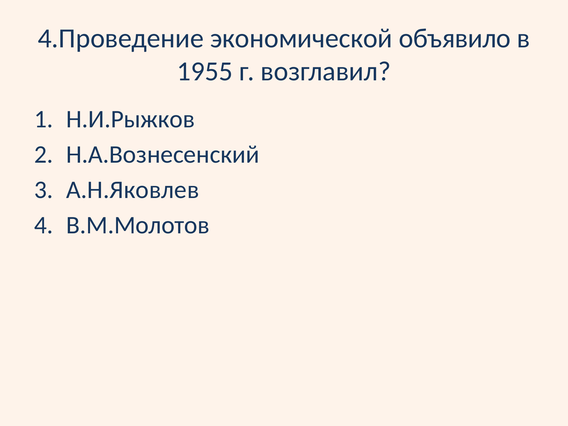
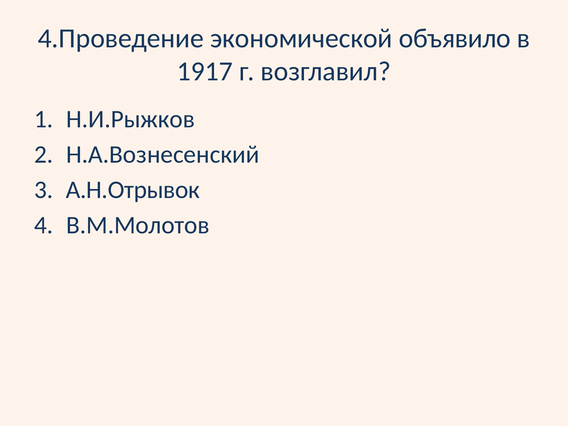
1955: 1955 -> 1917 (205, 72)
А.Н.Яковлев: А.Н.Яковлев -> А.Н.Отрывок (133, 190)
